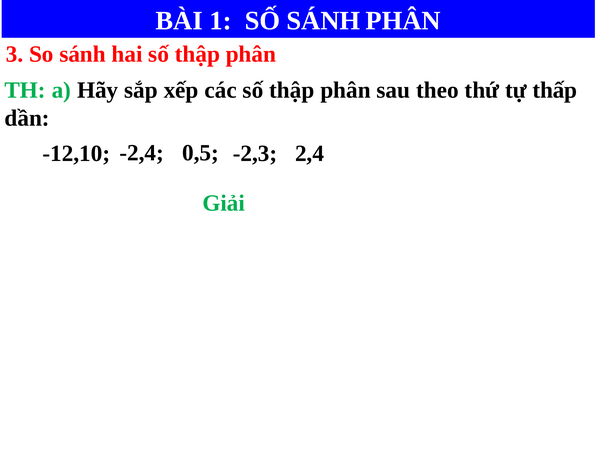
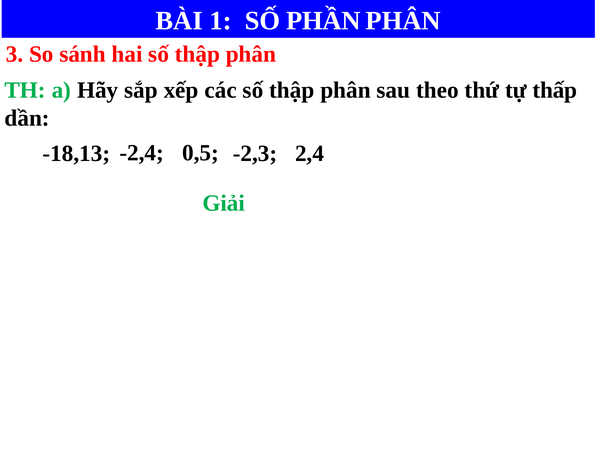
SỐ SÁNH: SÁNH -> PHẦN (323, 21)
-12,10: -12,10 -> -18,13 (76, 153)
